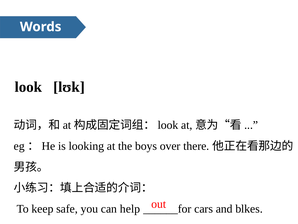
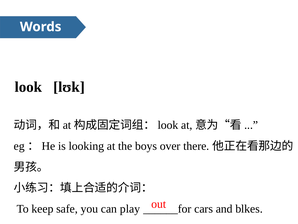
help: help -> play (130, 208)
